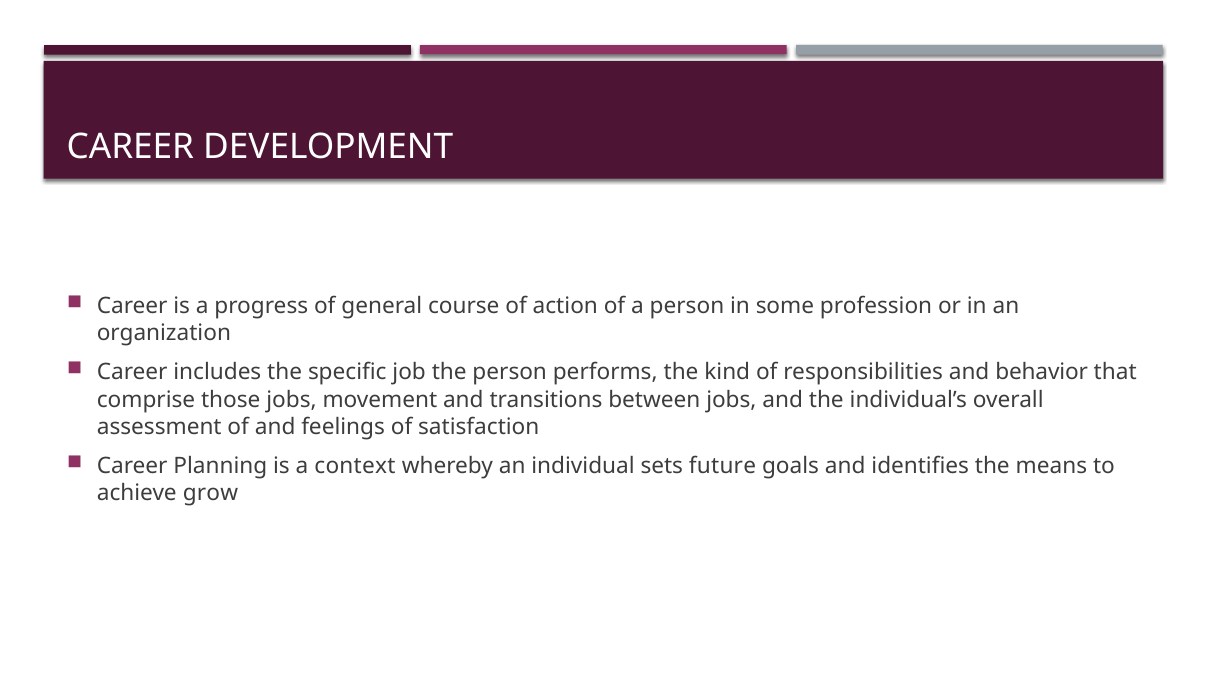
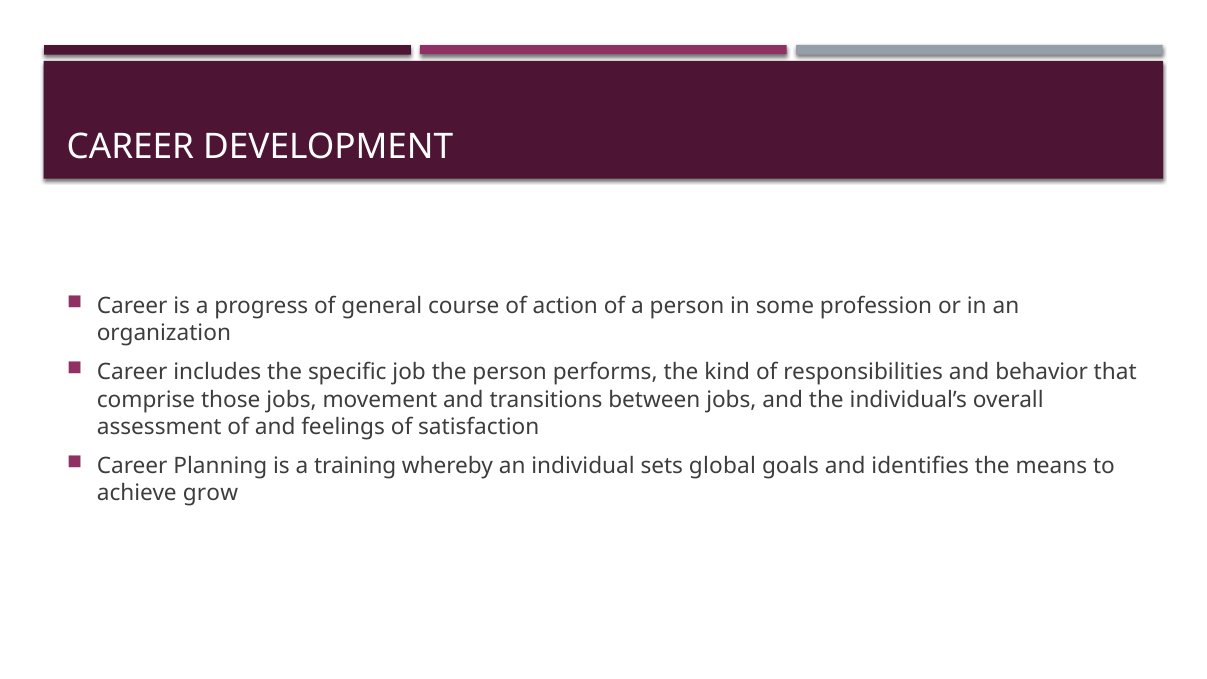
context: context -> training (355, 466)
future: future -> global (722, 466)
